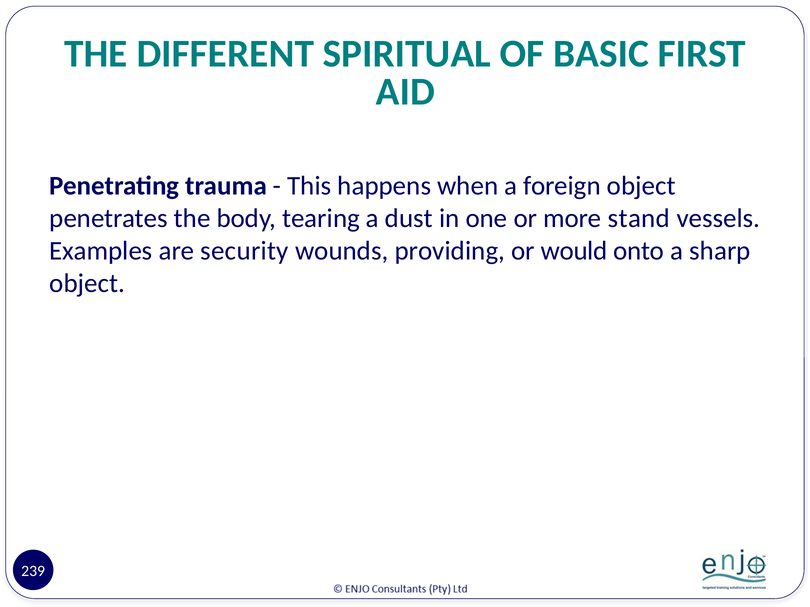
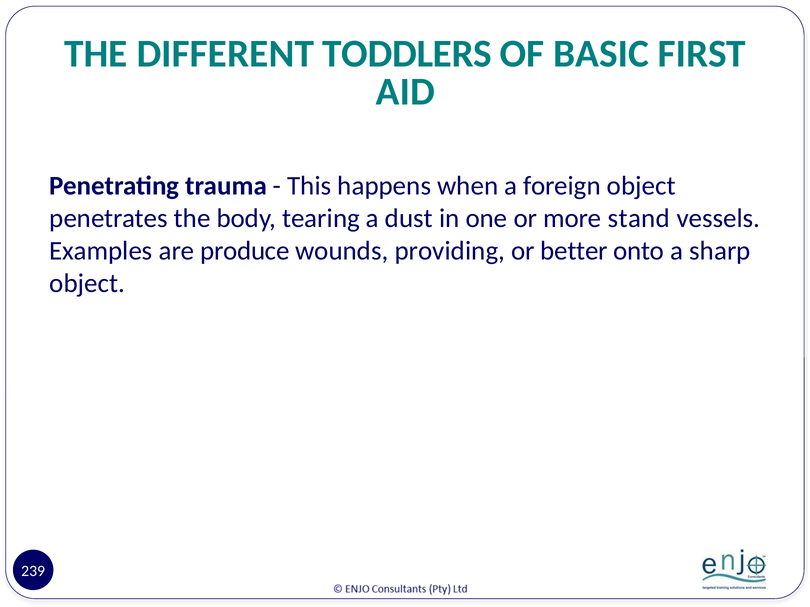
SPIRITUAL: SPIRITUAL -> TODDLERS (407, 54)
security: security -> produce (245, 251)
would: would -> better (574, 251)
